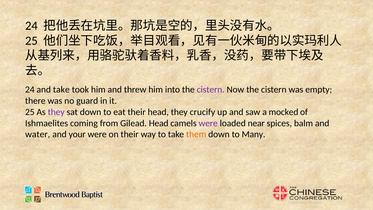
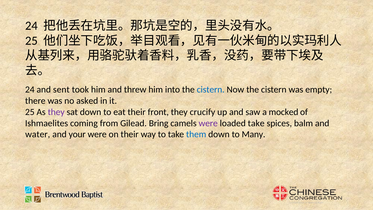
and take: take -> sent (61, 90)
cistern colour: purple -> blue (211, 90)
guard: guard -> asked (87, 101)
their head: head -> front (158, 112)
Gilead Head: Head -> Bring (159, 123)
loaded near: near -> take (256, 123)
them colour: orange -> blue (196, 134)
